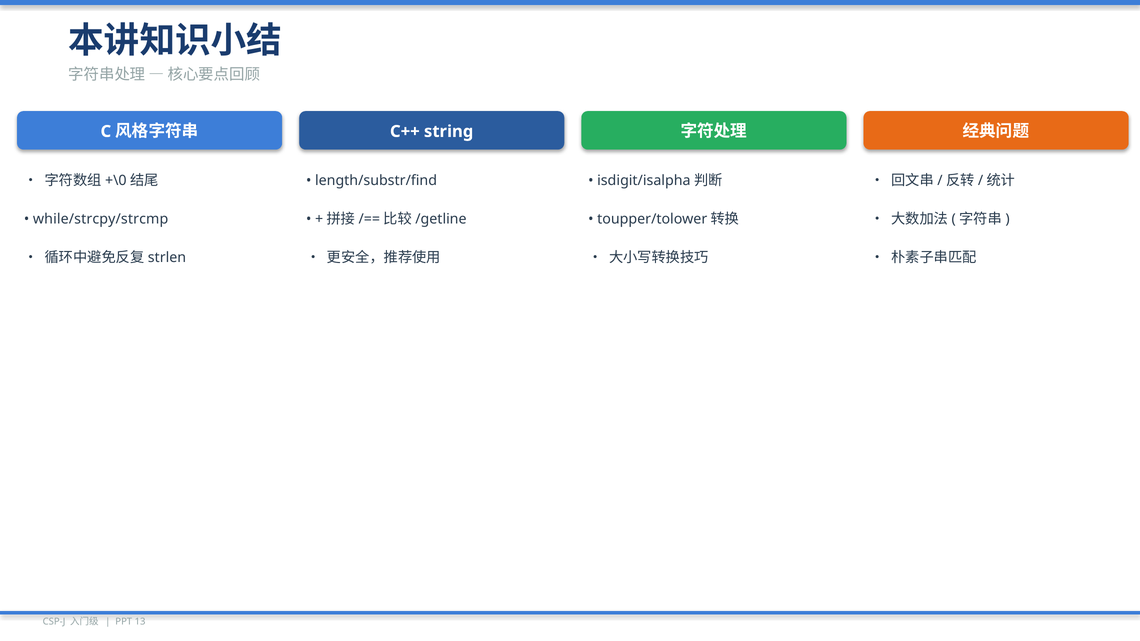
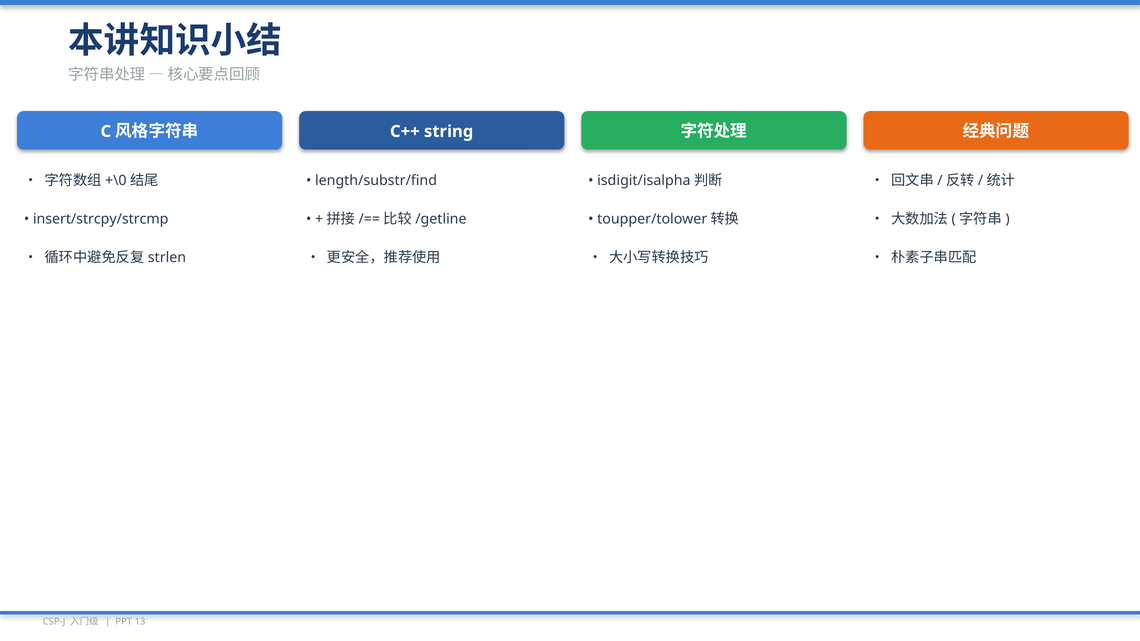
while/strcpy/strcmp: while/strcpy/strcmp -> insert/strcpy/strcmp (101, 219)
